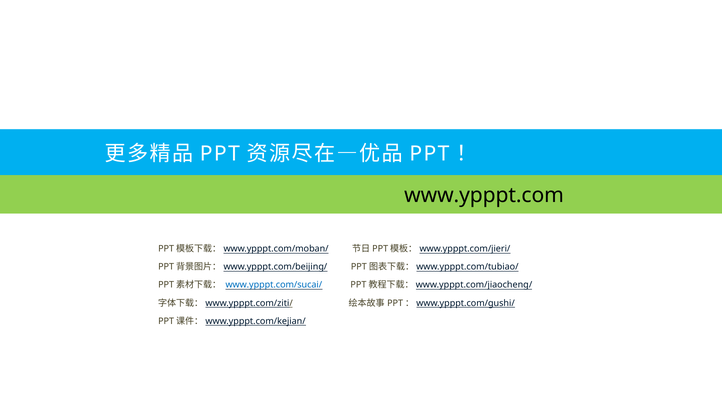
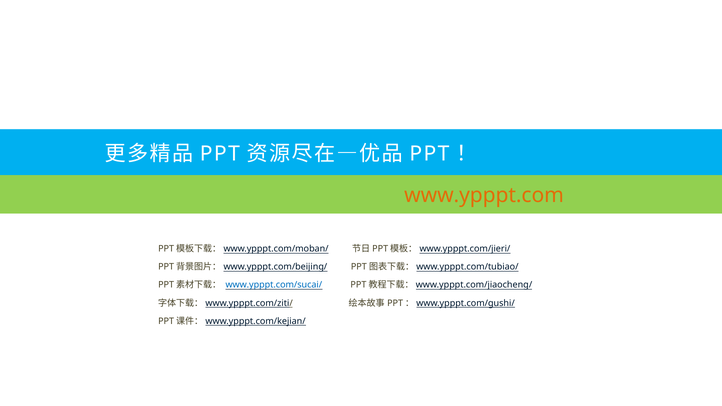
www.ypppt.com colour: black -> orange (484, 196)
